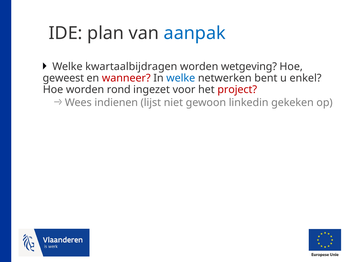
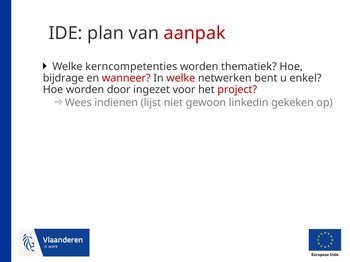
aanpak colour: blue -> red (195, 33)
kwartaalbijdragen: kwartaalbijdragen -> kerncompetenties (131, 67)
wetgeving: wetgeving -> thematiek (249, 67)
geweest: geweest -> bijdrage (63, 78)
welke colour: blue -> red (181, 78)
rond: rond -> door (119, 90)
